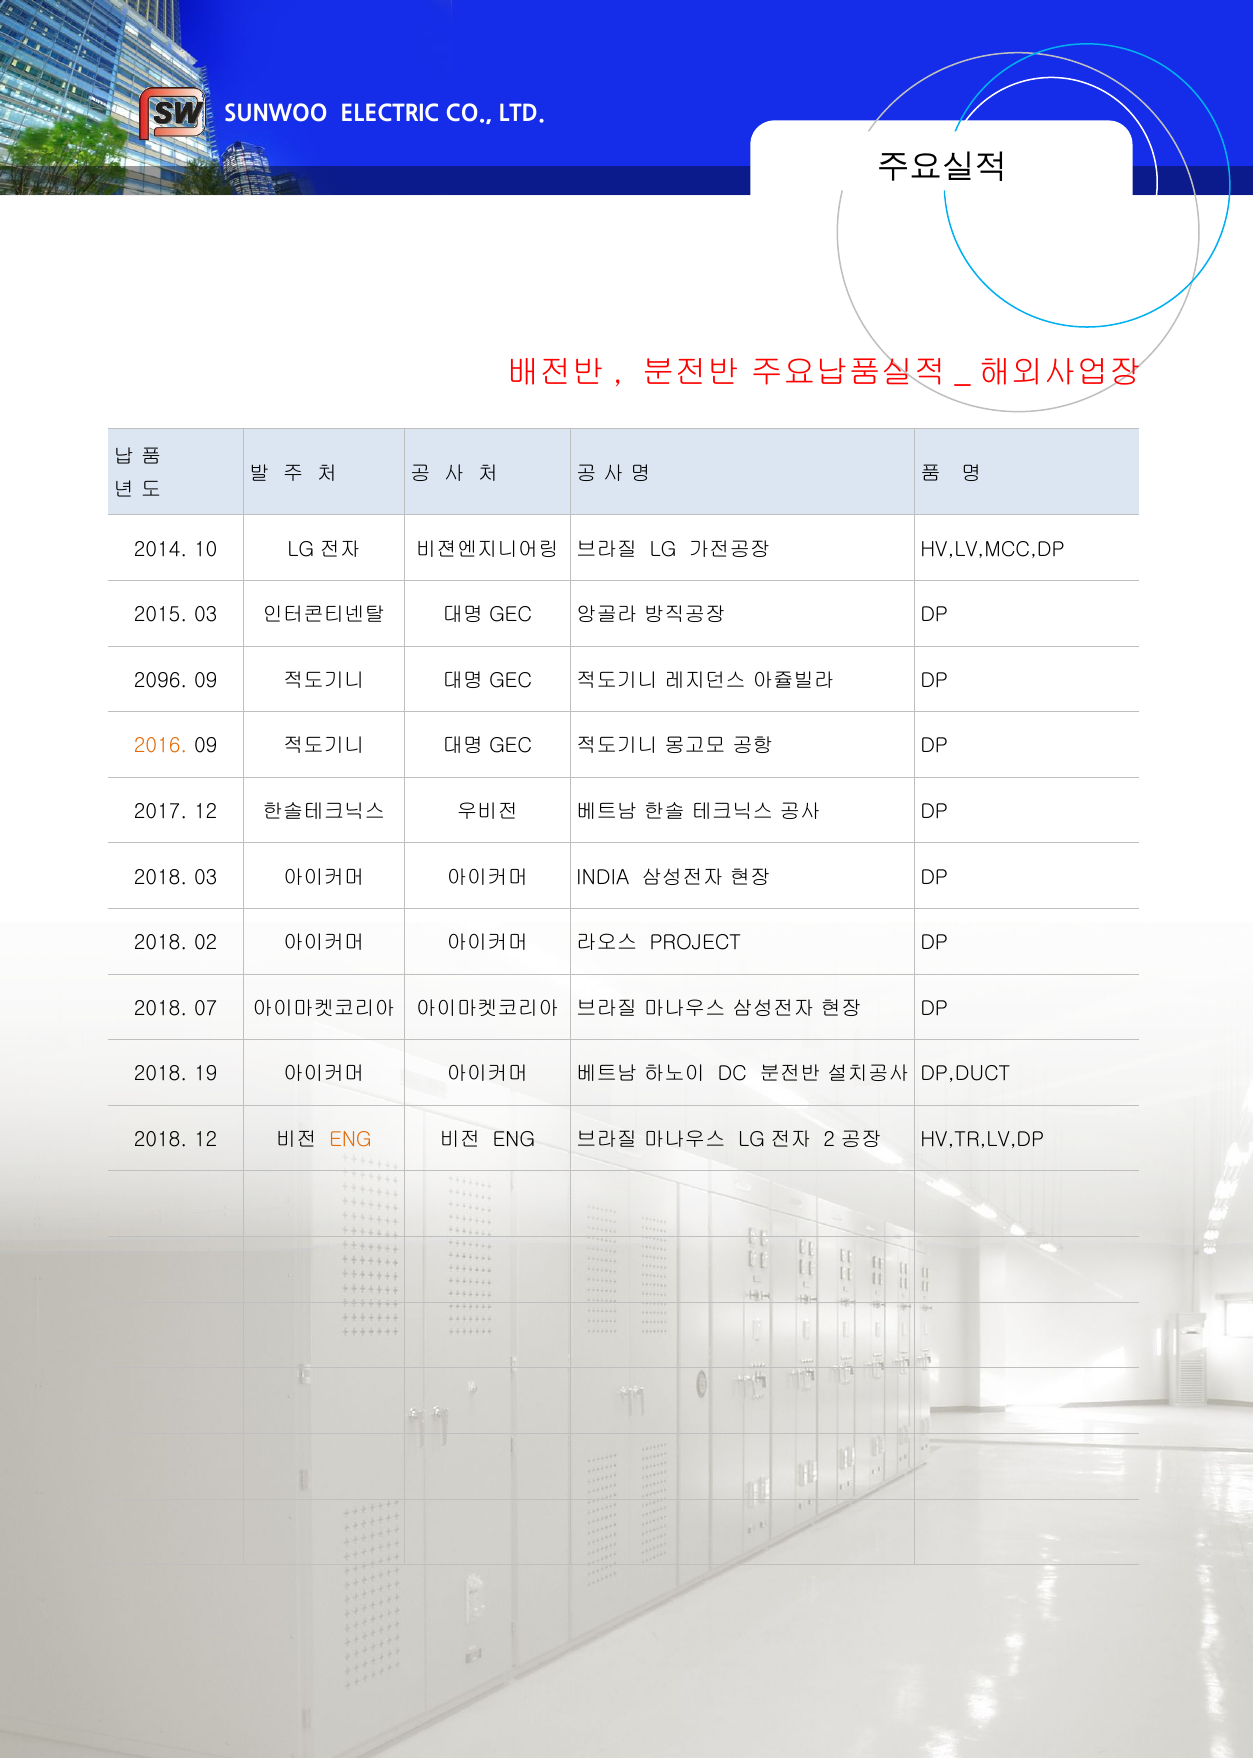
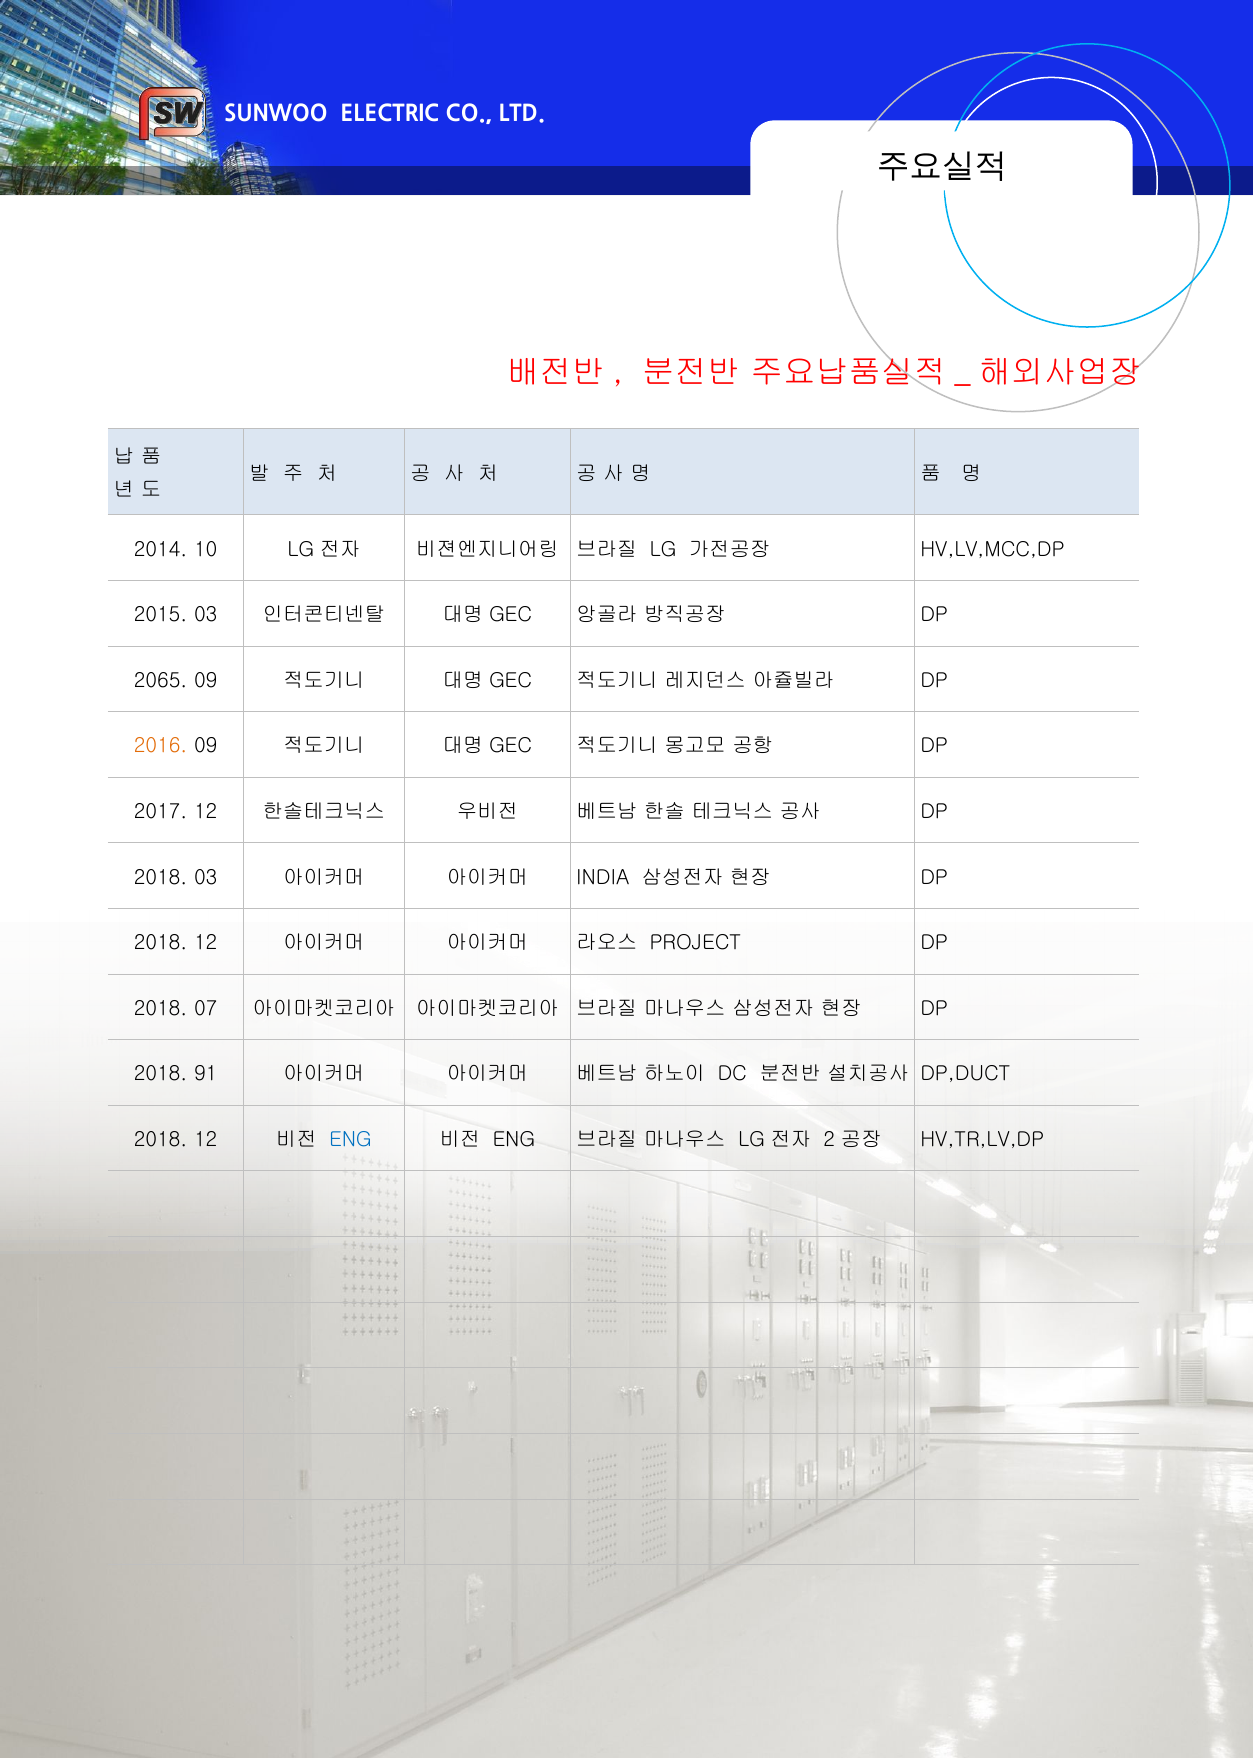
2096: 2096 -> 2065 (160, 680)
02: 02 -> 12 (206, 943)
19: 19 -> 91 (206, 1074)
ENG colour: orange -> blue (350, 1140)
